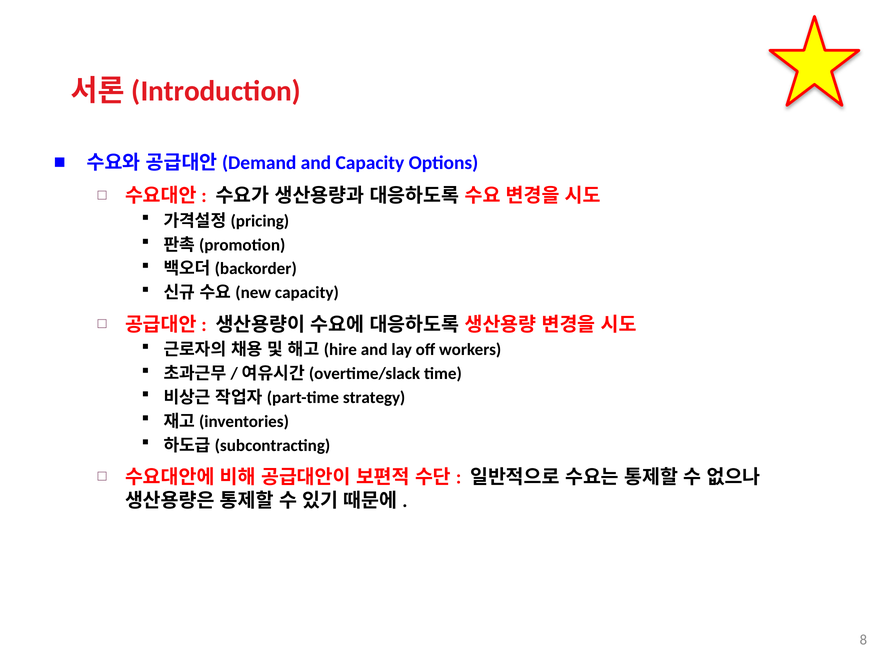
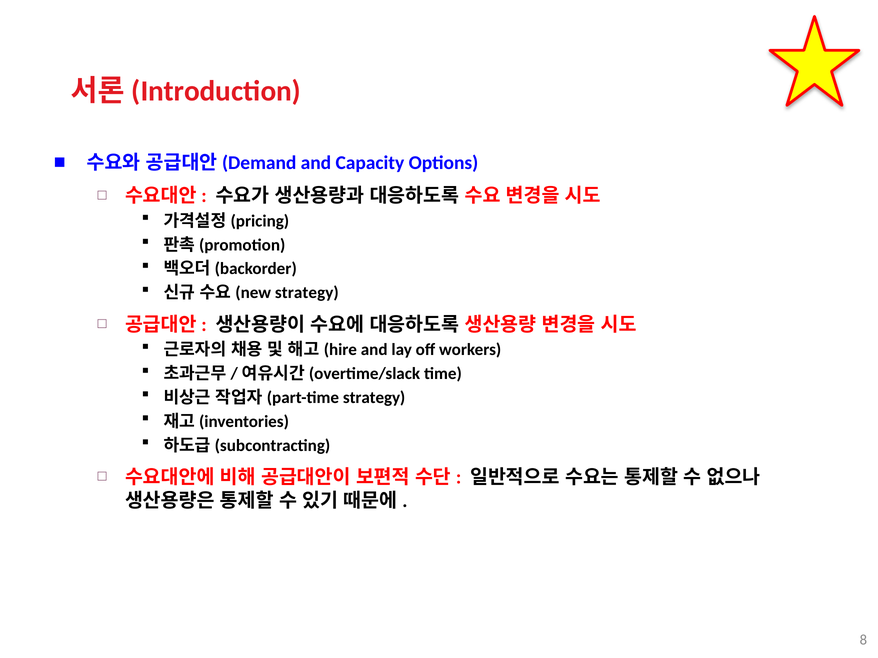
capacity: capacity -> strategy (307, 293)
